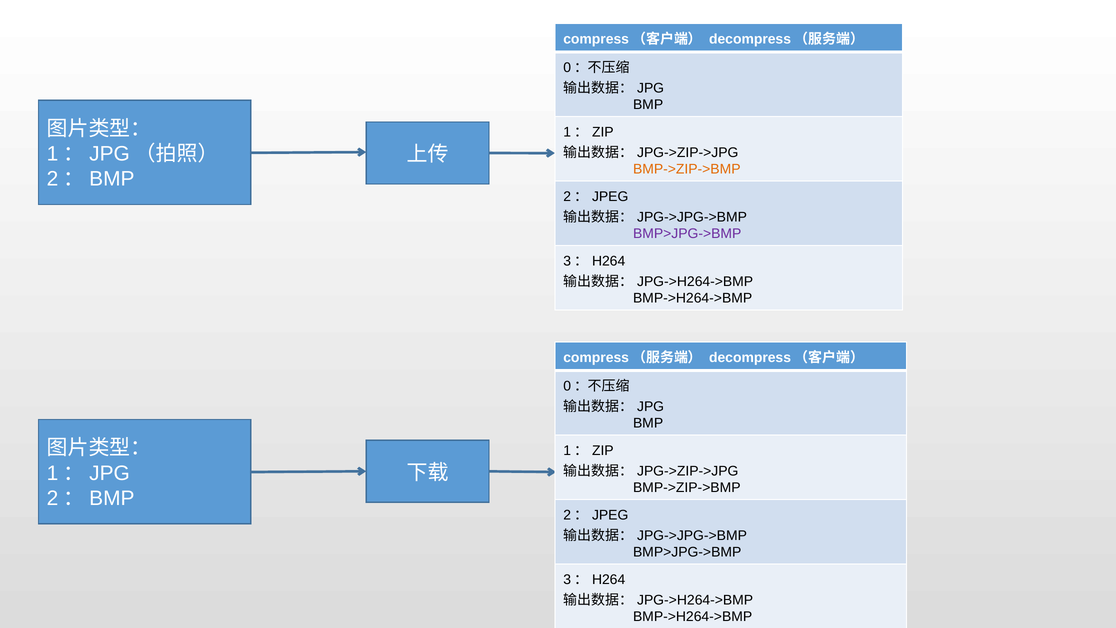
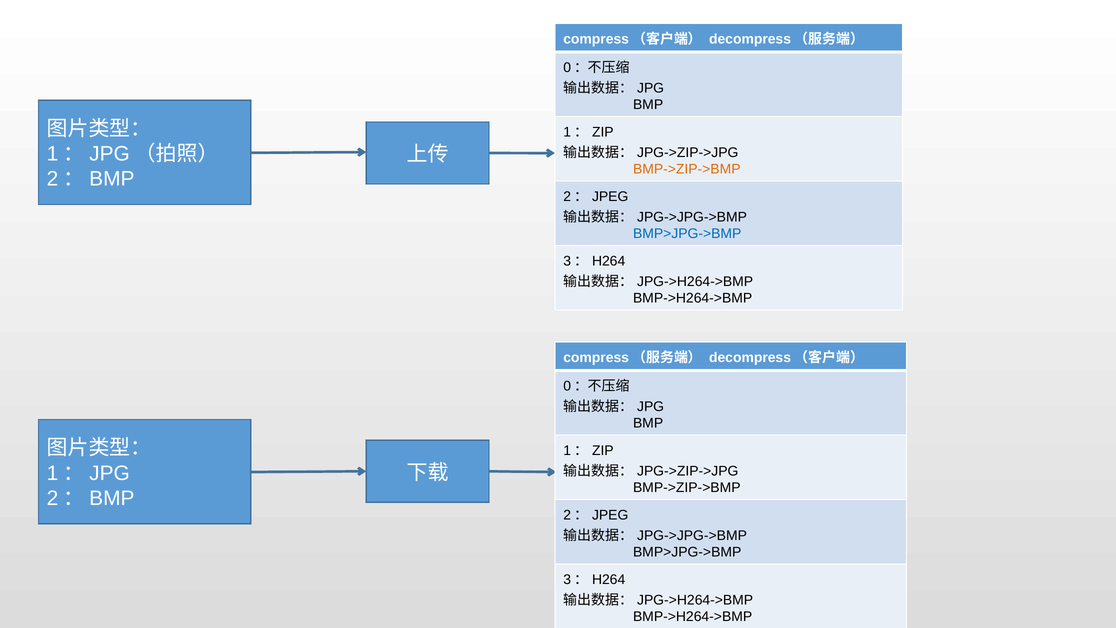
BMP>JPG->BMP colour: purple -> blue (687, 234)
